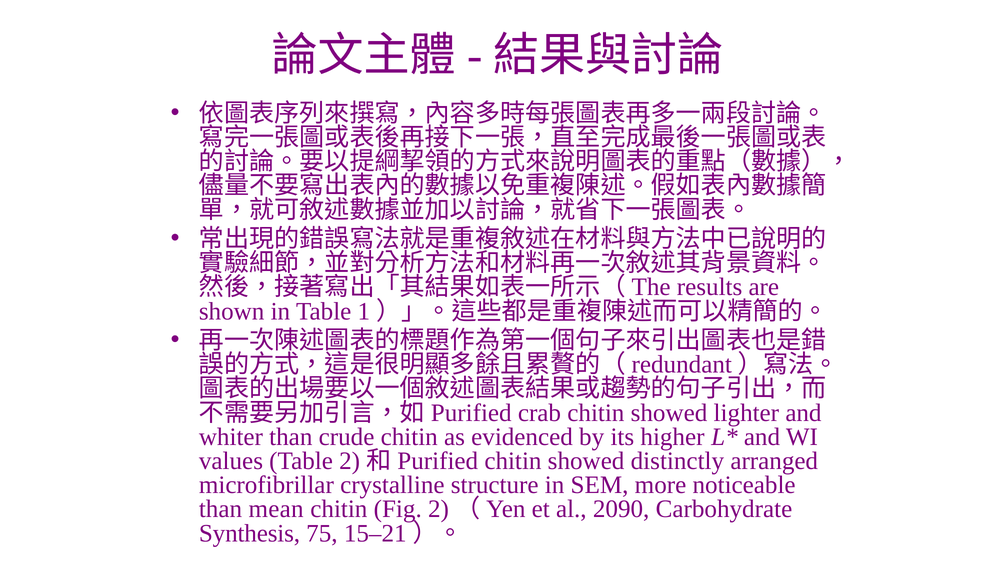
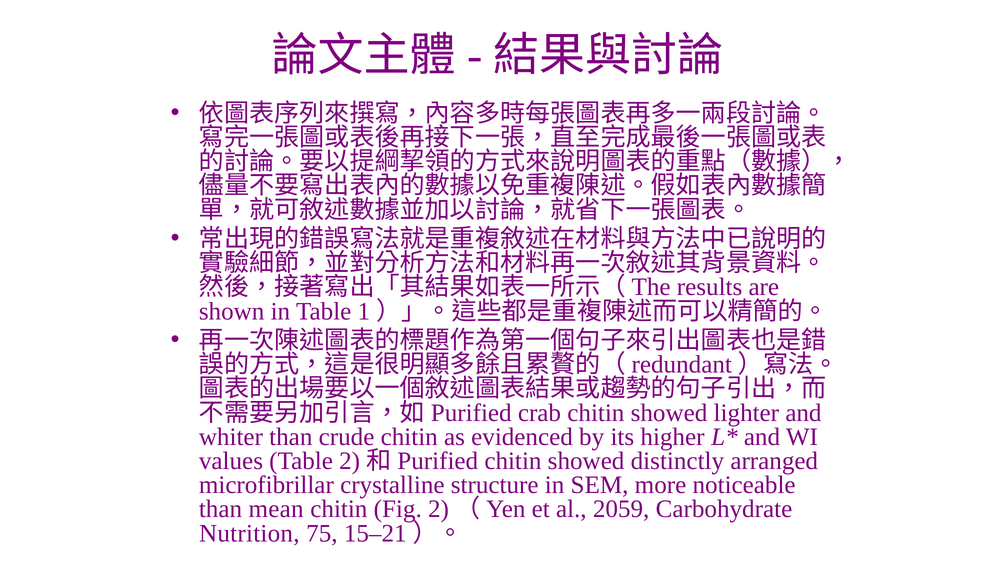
2090: 2090 -> 2059 (621, 509)
Synthesis: Synthesis -> Nutrition (249, 533)
